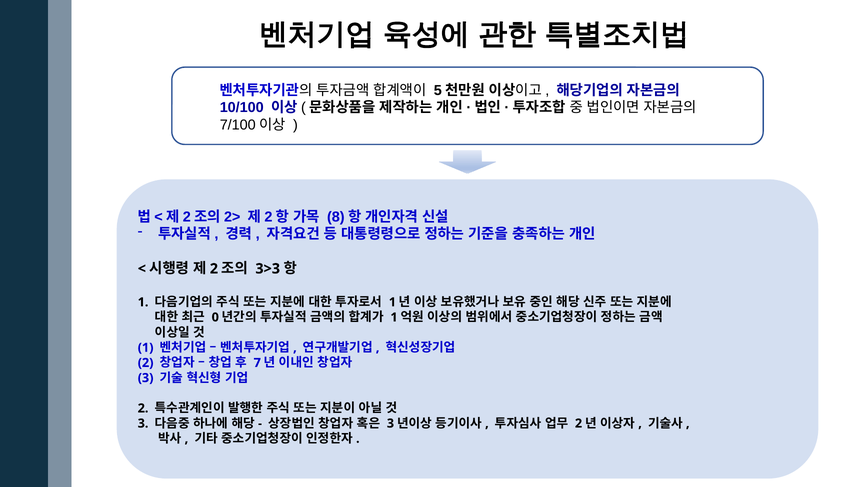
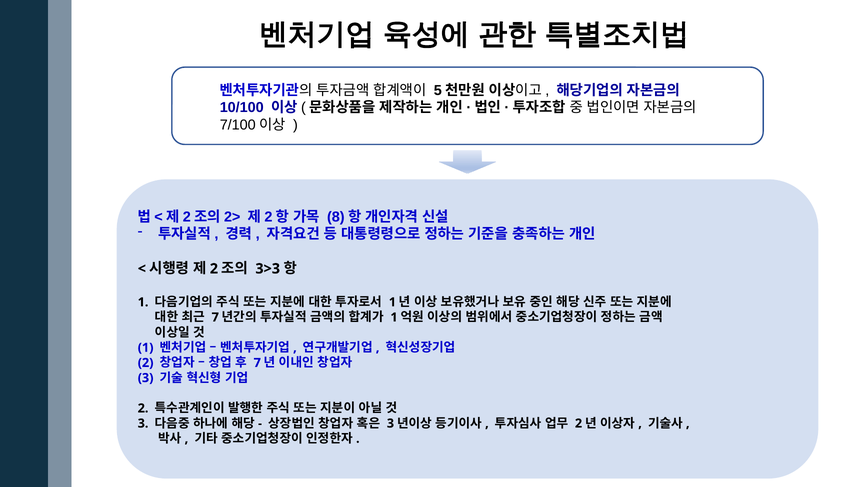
0: 0 -> 7 (215, 317)
